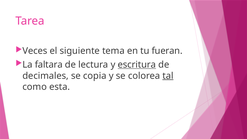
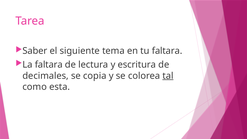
Veces: Veces -> Saber (35, 51)
tu fueran: fueran -> faltara (167, 51)
escritura underline: present -> none (137, 65)
